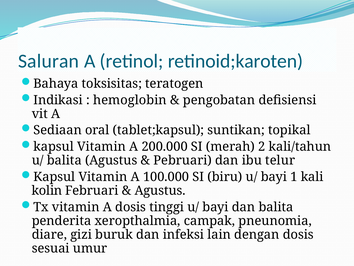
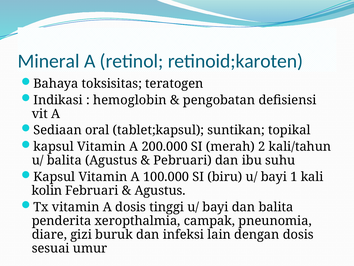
Saluran: Saluran -> Mineral (49, 61)
telur: telur -> suhu (280, 160)
